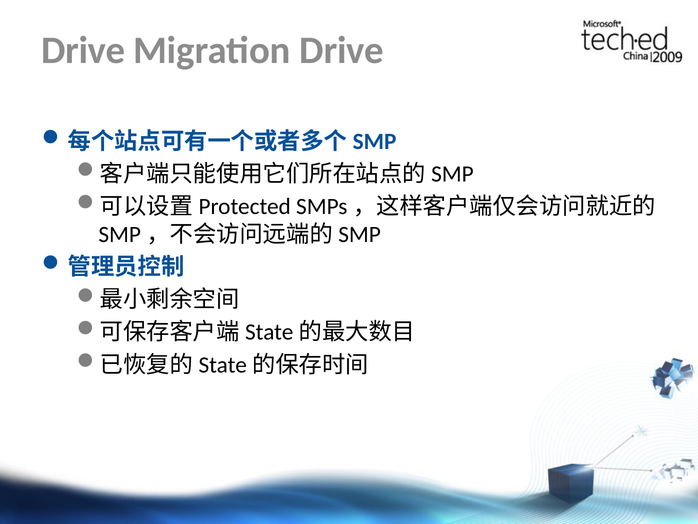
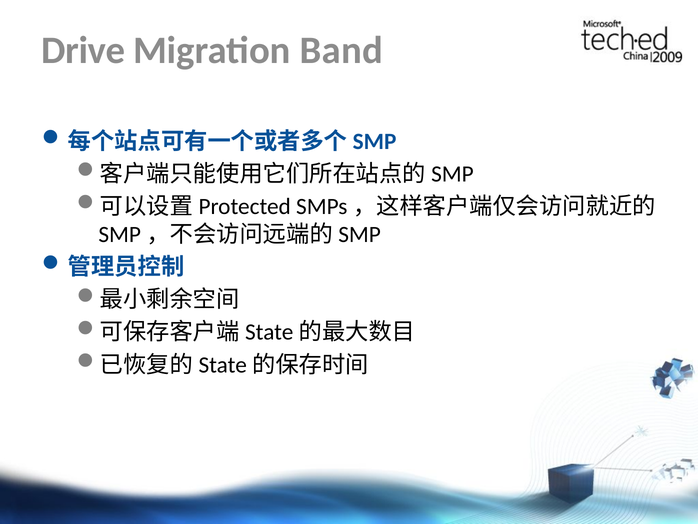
Migration Drive: Drive -> Band (341, 50)
